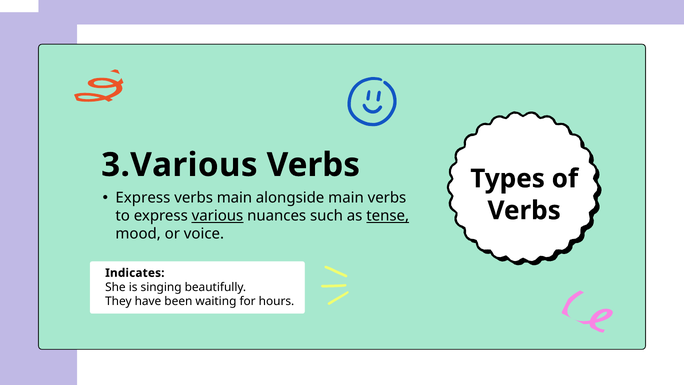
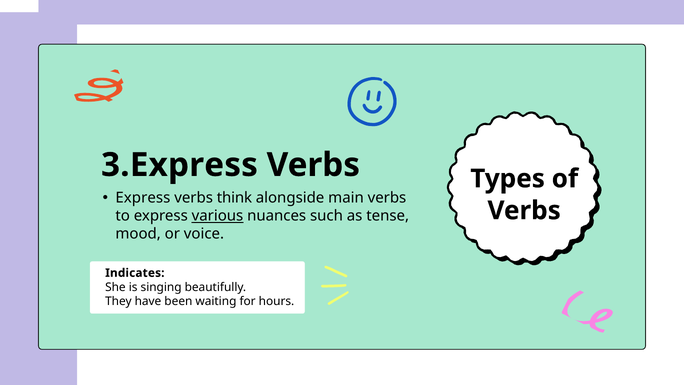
3.Various: 3.Various -> 3.Express (179, 165)
verbs main: main -> think (234, 198)
tense underline: present -> none (388, 216)
